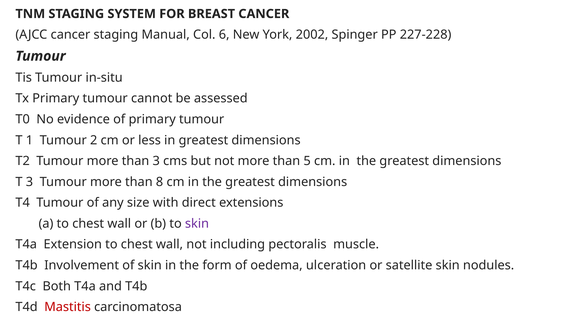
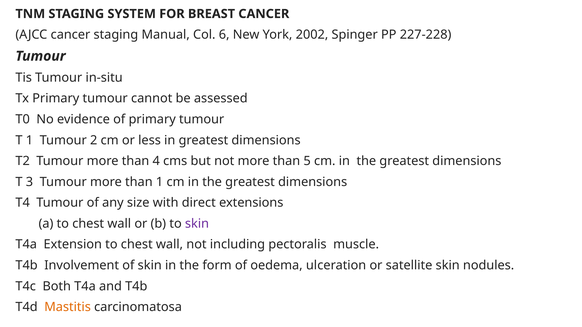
than 3: 3 -> 4 (156, 161)
than 8: 8 -> 1 (160, 182)
Mastitis colour: red -> orange (68, 307)
